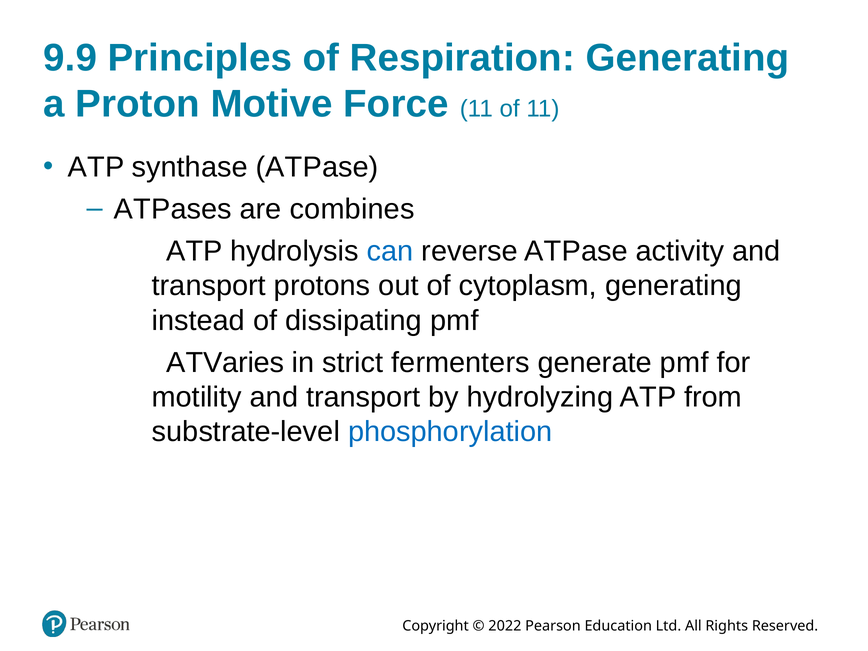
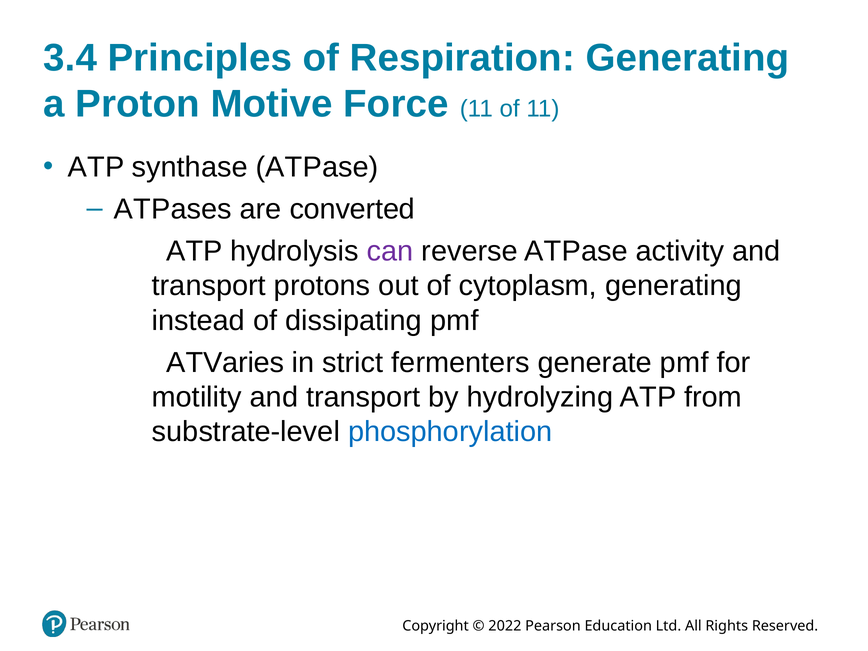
9.9: 9.9 -> 3.4 (70, 58)
combines: combines -> converted (352, 209)
can colour: blue -> purple (390, 251)
